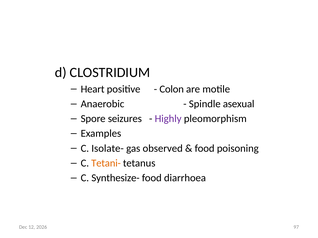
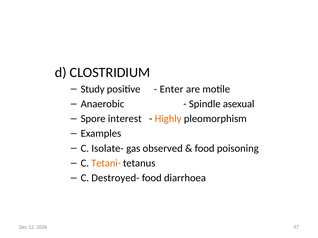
Heart: Heart -> Study (93, 89)
Colon: Colon -> Enter (172, 89)
seizures: seizures -> interest (125, 119)
Highly colour: purple -> orange (168, 119)
Synthesize-: Synthesize- -> Destroyed- (115, 178)
